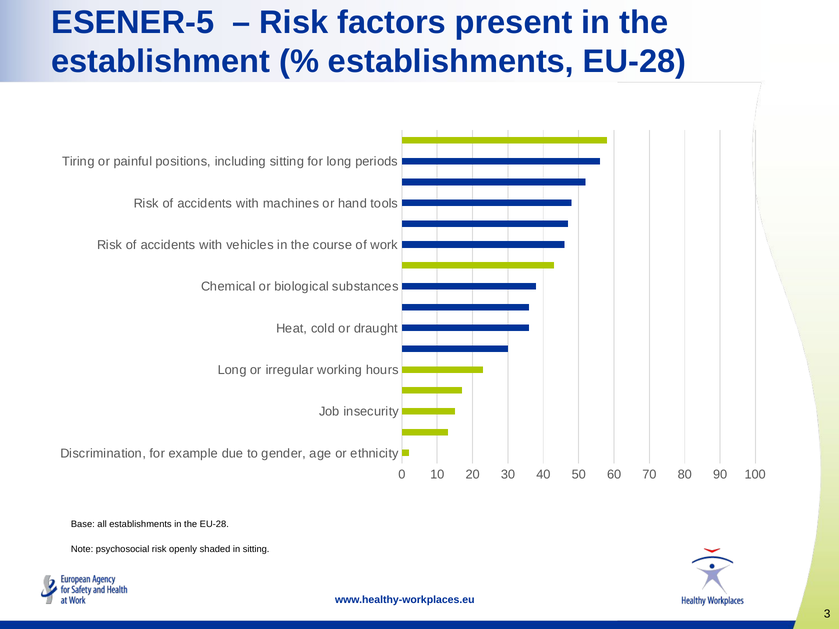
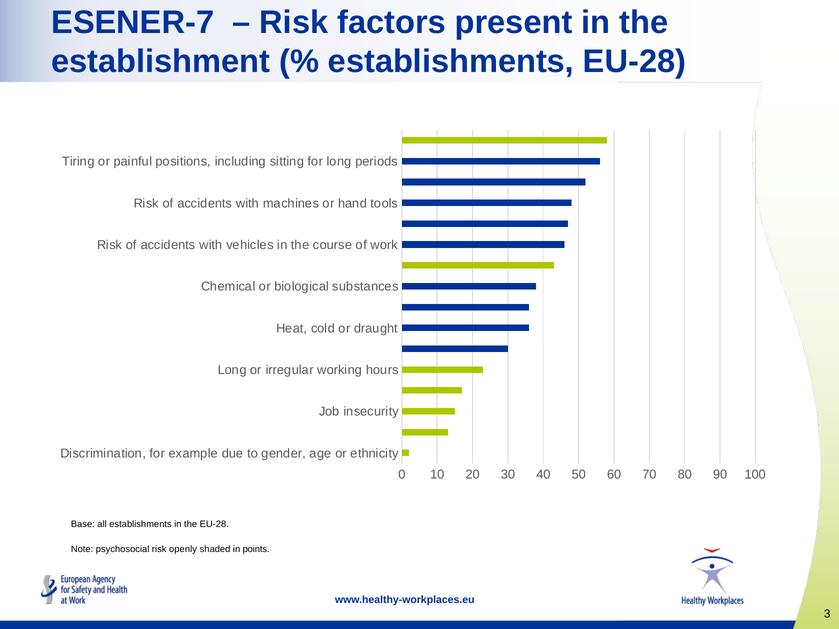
ESENER-5: ESENER-5 -> ESENER-7 (133, 22)
in sitting: sitting -> points (256, 549)
